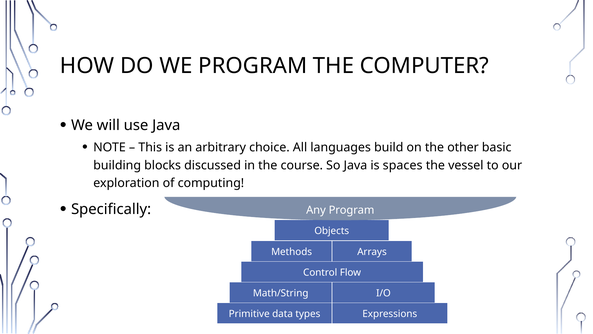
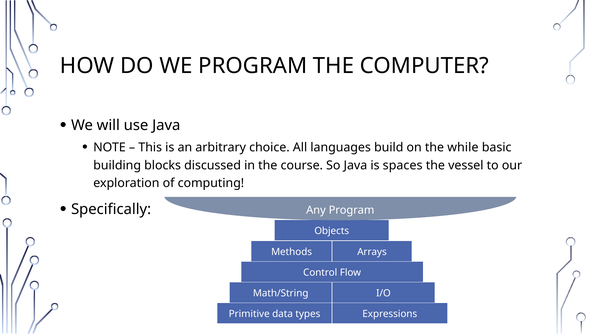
other: other -> while (463, 147)
